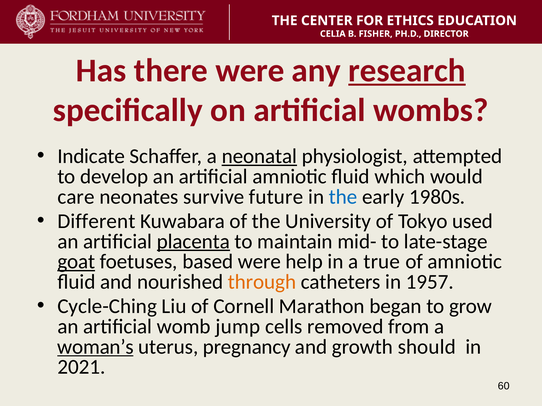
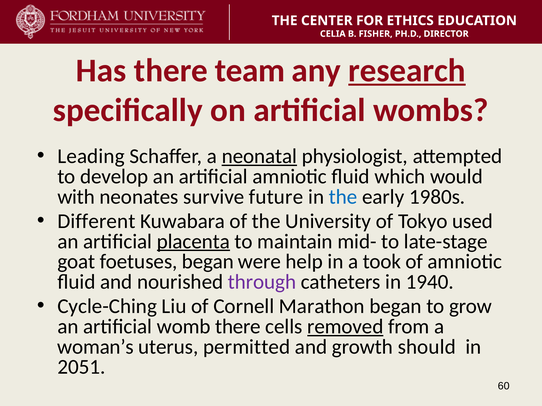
there were: were -> team (250, 71)
Indicate: Indicate -> Leading (91, 156)
care: care -> with (76, 197)
goat underline: present -> none (76, 262)
foetuses based: based -> began (208, 262)
true: true -> took (382, 262)
through colour: orange -> purple (262, 282)
1957: 1957 -> 1940 (430, 282)
womb jump: jump -> there (238, 327)
removed underline: none -> present (345, 327)
woman’s underline: present -> none (96, 347)
pregnancy: pregnancy -> permitted (247, 347)
2021: 2021 -> 2051 (81, 367)
